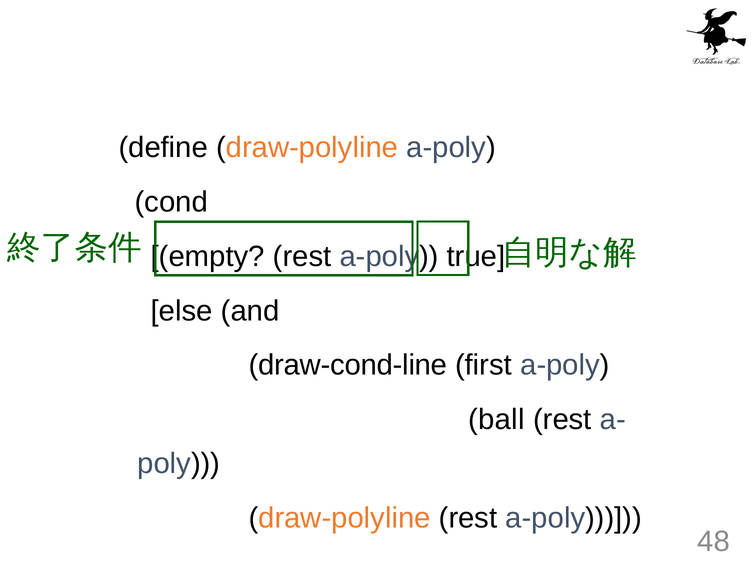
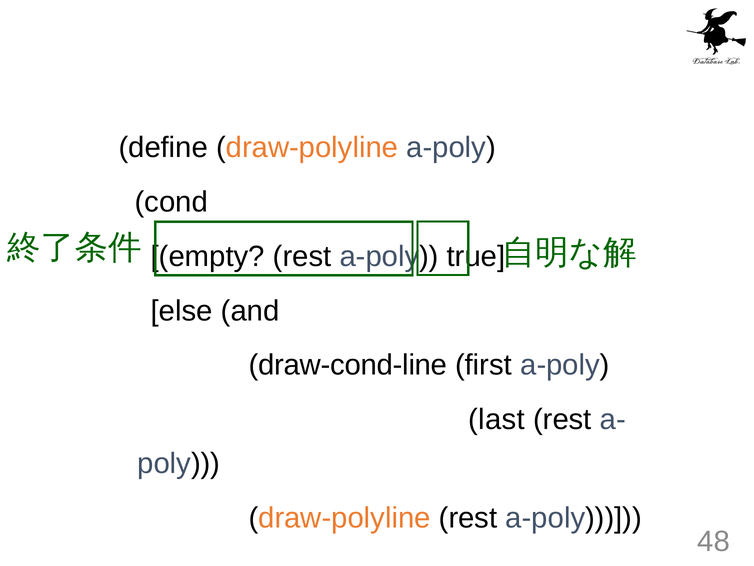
ball: ball -> last (497, 419)
